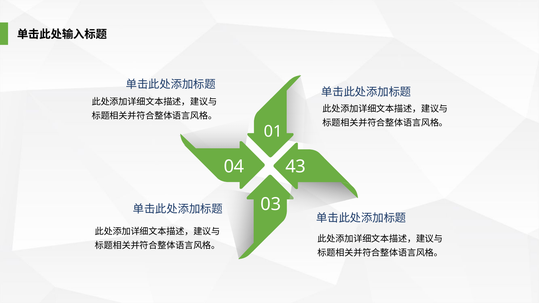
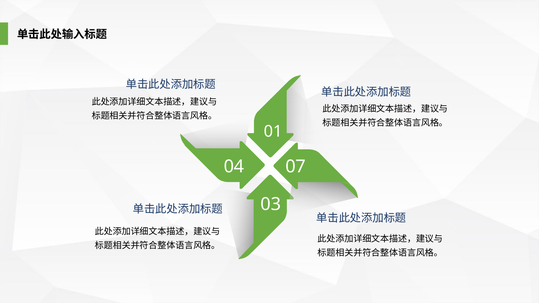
43: 43 -> 07 (296, 167)
